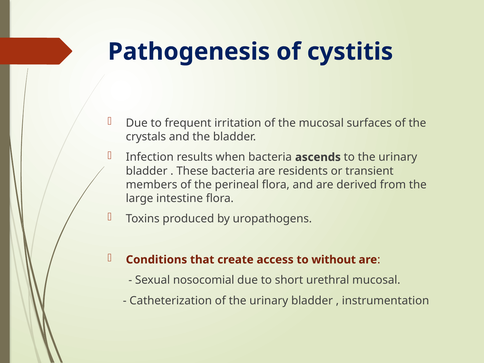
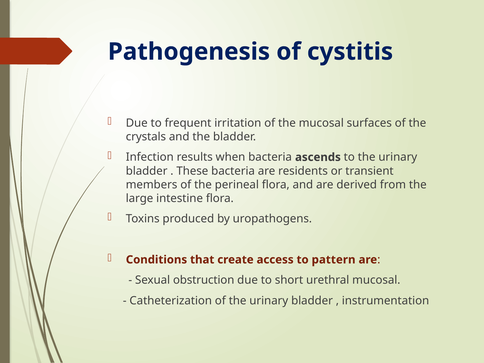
without: without -> pattern (334, 260)
nosocomial: nosocomial -> obstruction (204, 280)
